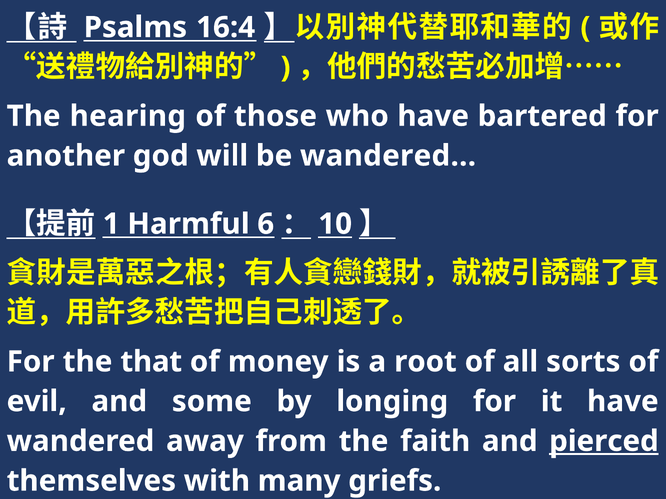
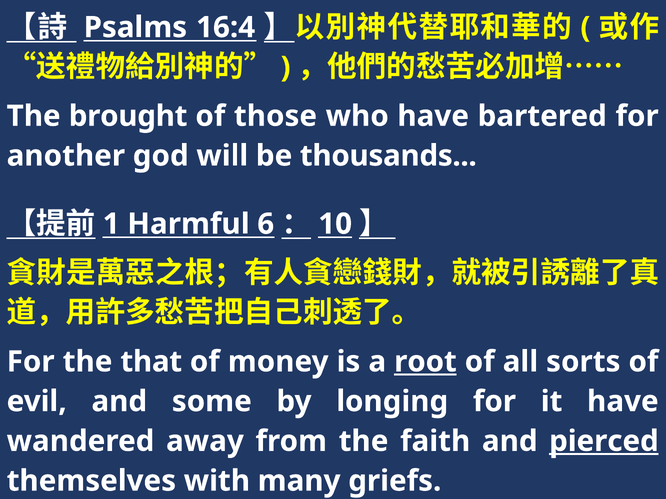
hearing: hearing -> brought (128, 116)
be wandered: wandered -> thousands (388, 156)
root underline: none -> present (425, 362)
